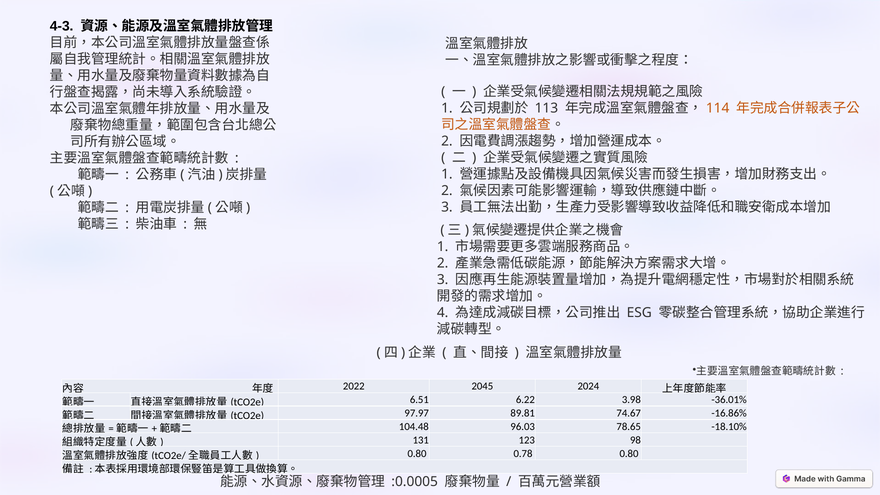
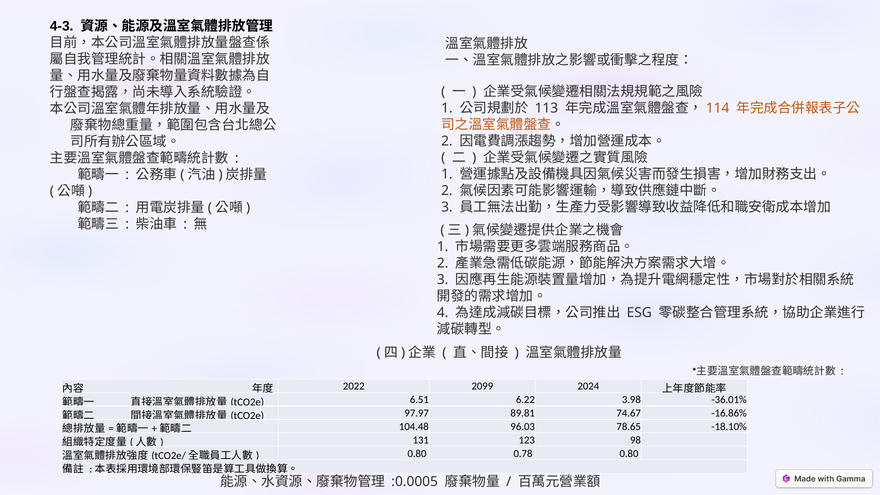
2045: 2045 -> 2099 (482, 386)
